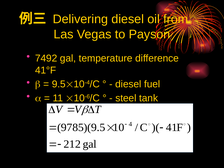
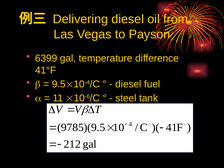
7492: 7492 -> 6399 (46, 58)
